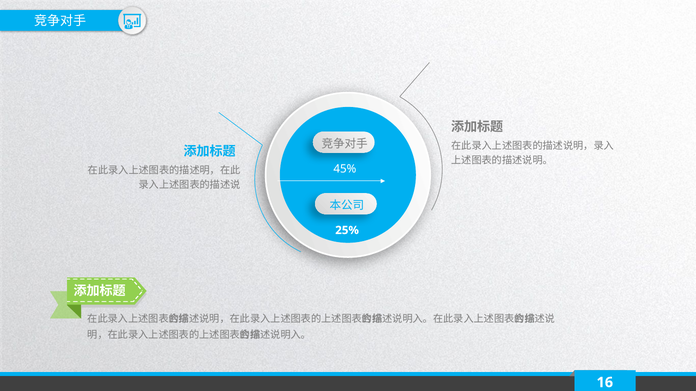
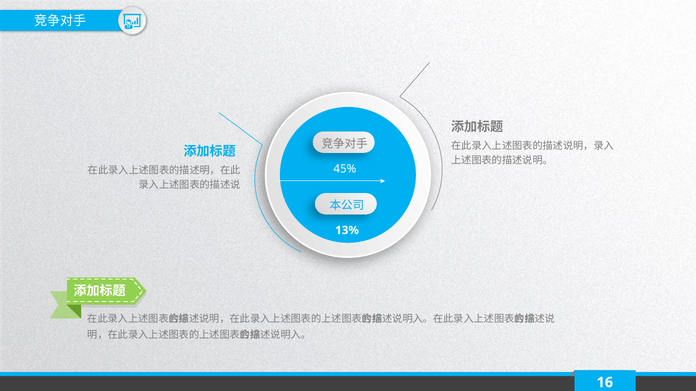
25%: 25% -> 13% (347, 231)
